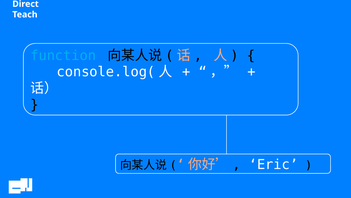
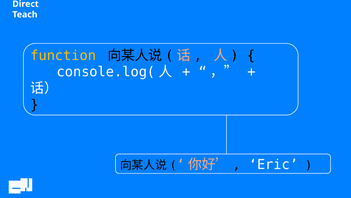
function colour: light blue -> yellow (63, 55)
